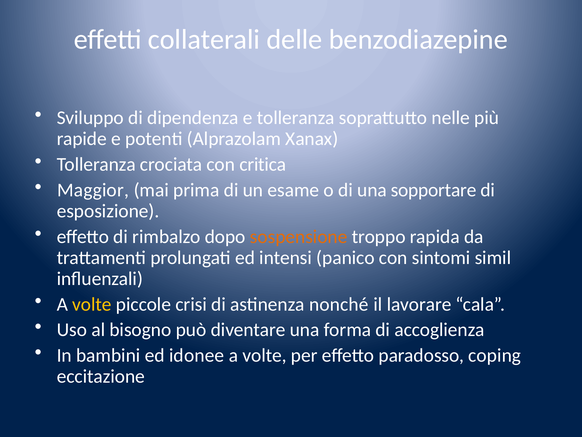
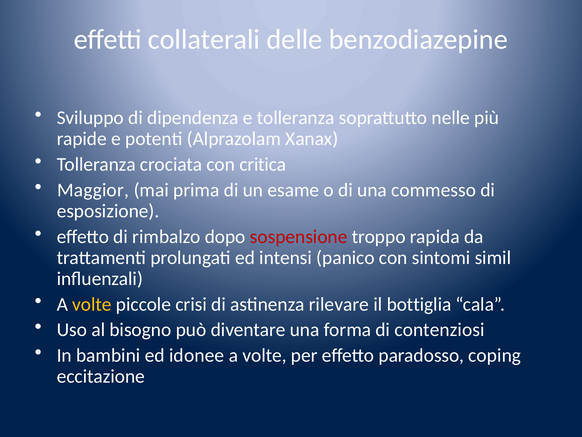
sopportare: sopportare -> commesso (434, 190)
sospensione colour: orange -> red (299, 236)
nonché: nonché -> rilevare (339, 304)
lavorare: lavorare -> bottiglia (419, 304)
accoglienza: accoglienza -> contenziosi (439, 330)
